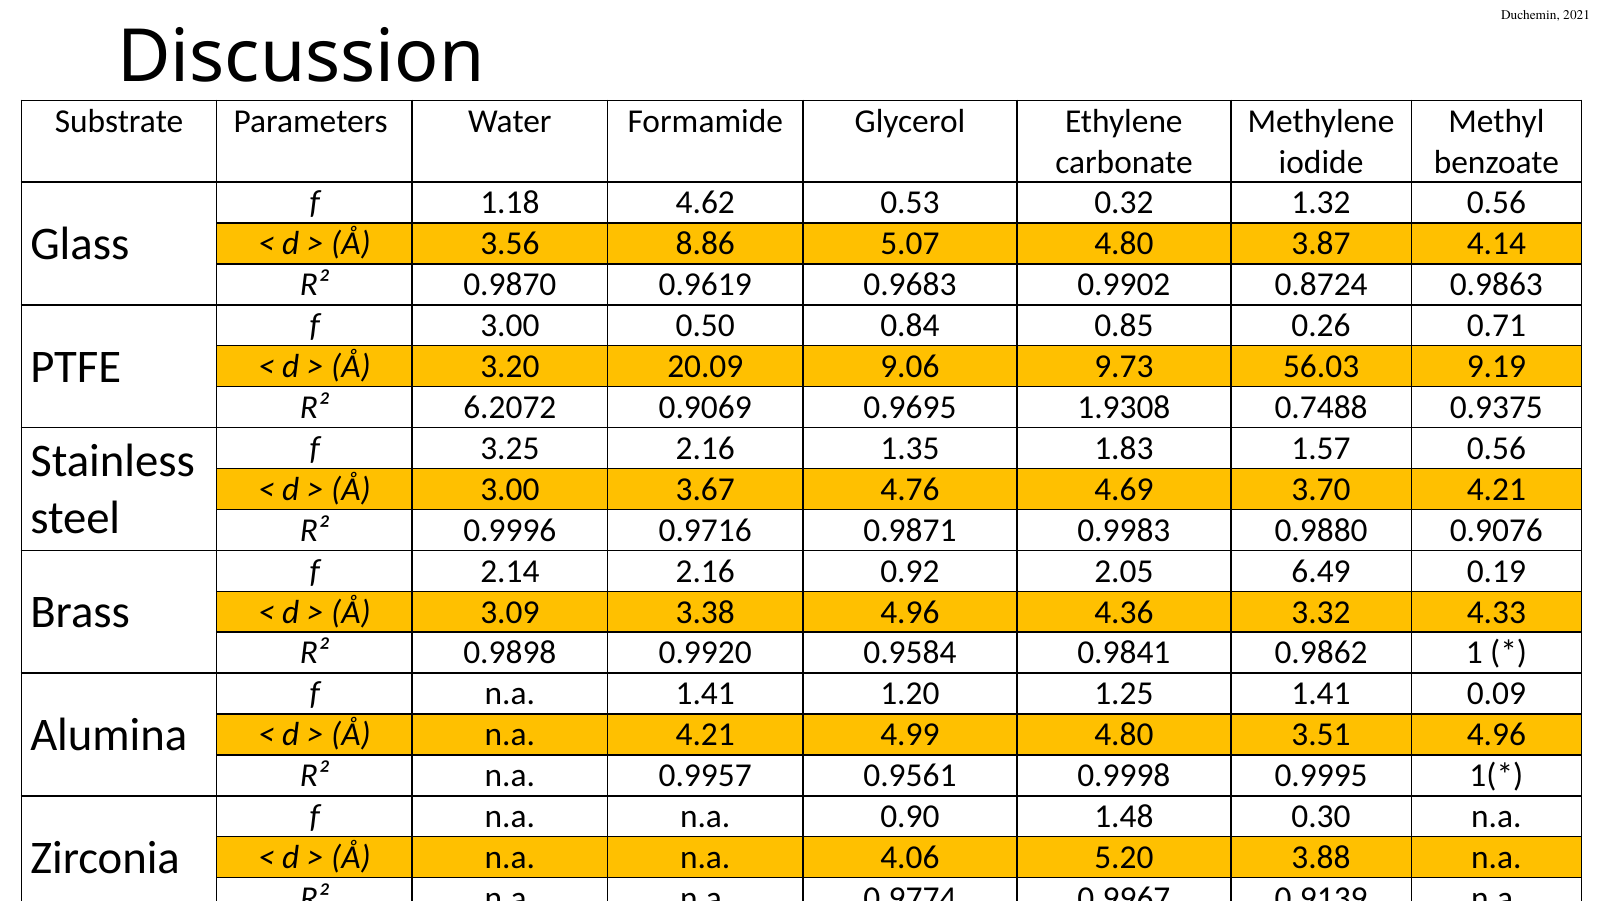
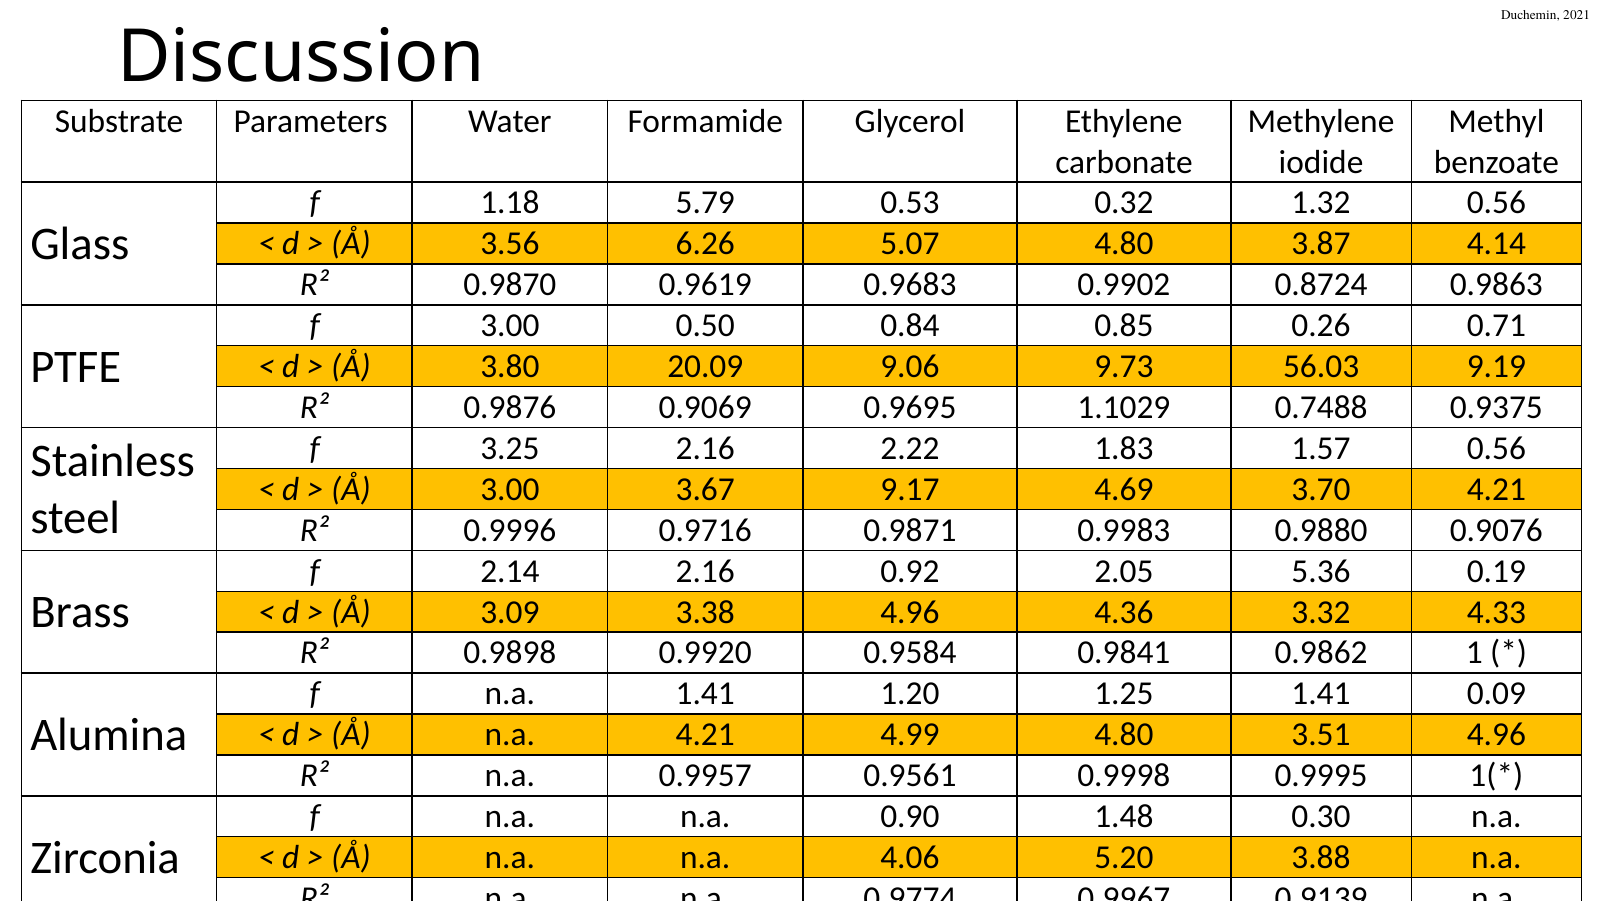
4.62: 4.62 -> 5.79 (705, 203)
8.86: 8.86 -> 6.26 (705, 244)
3.20: 3.20 -> 3.80 (510, 367)
6.2072: 6.2072 -> 0.9876 (510, 408)
1.9308: 1.9308 -> 1.1029 (1124, 408)
1.35: 1.35 -> 2.22 (910, 448)
4.76: 4.76 -> 9.17 (910, 489)
6.49: 6.49 -> 5.36 (1321, 571)
